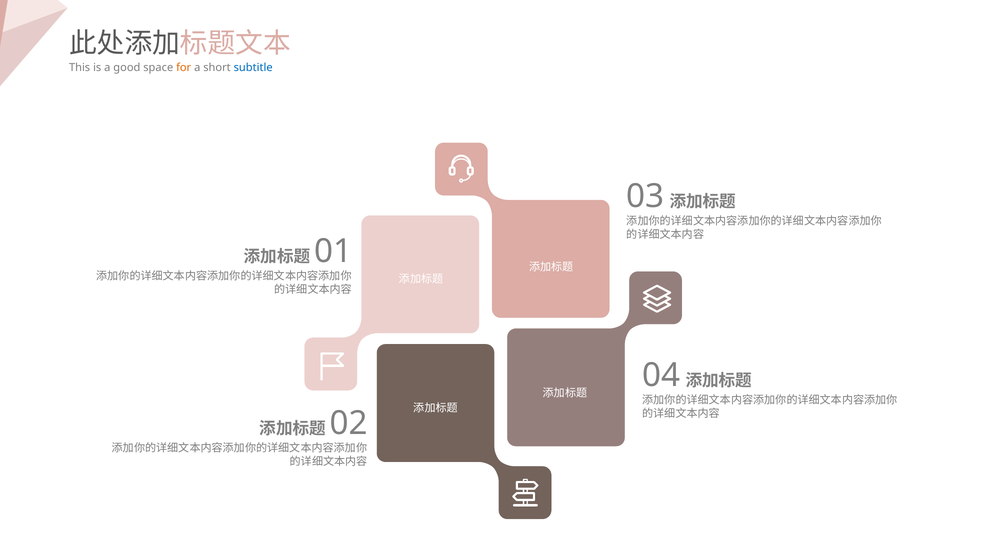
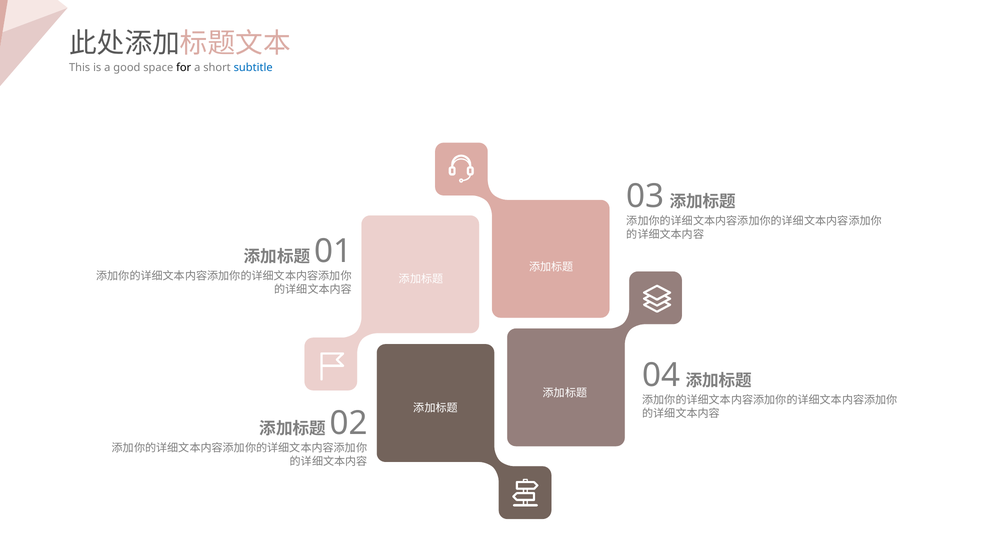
for colour: orange -> black (184, 68)
